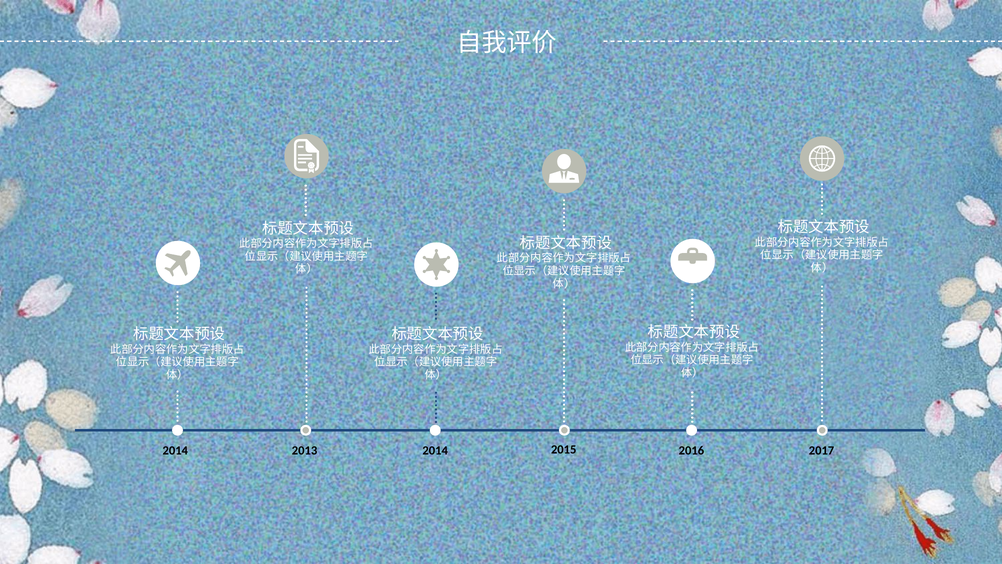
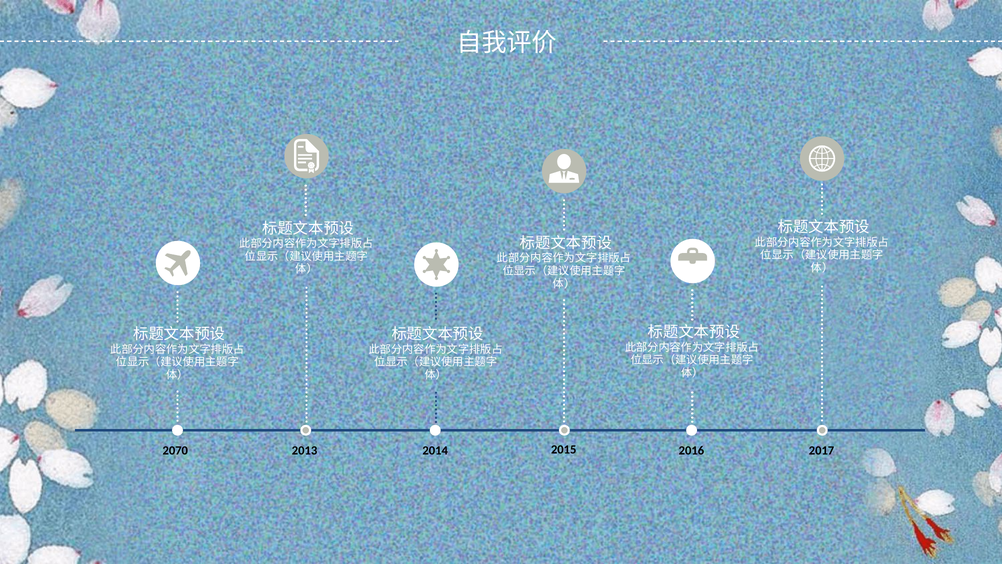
2014: 2014 -> 2070 (175, 450)
